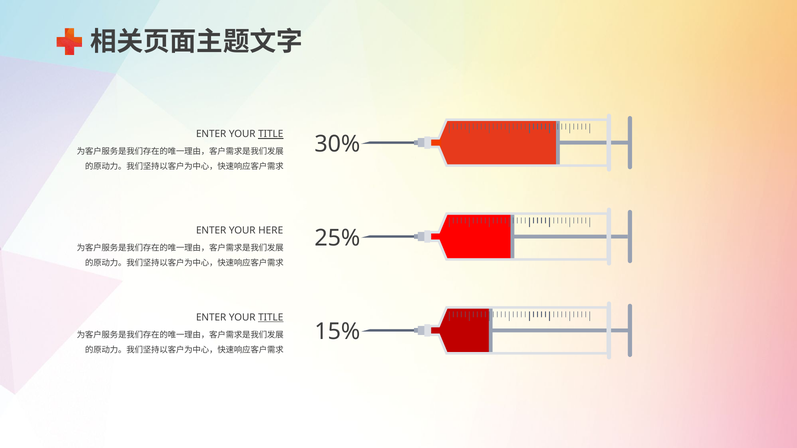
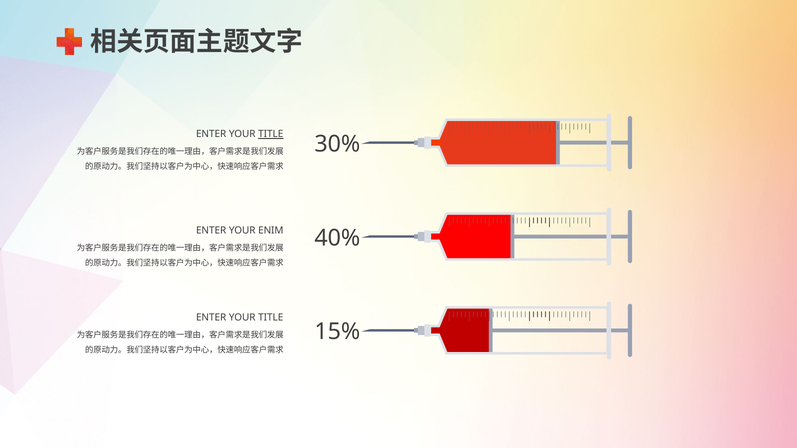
HERE: HERE -> ENIM (271, 231)
25%: 25% -> 40% (337, 238)
TITLE underline: present -> none (271, 318)
